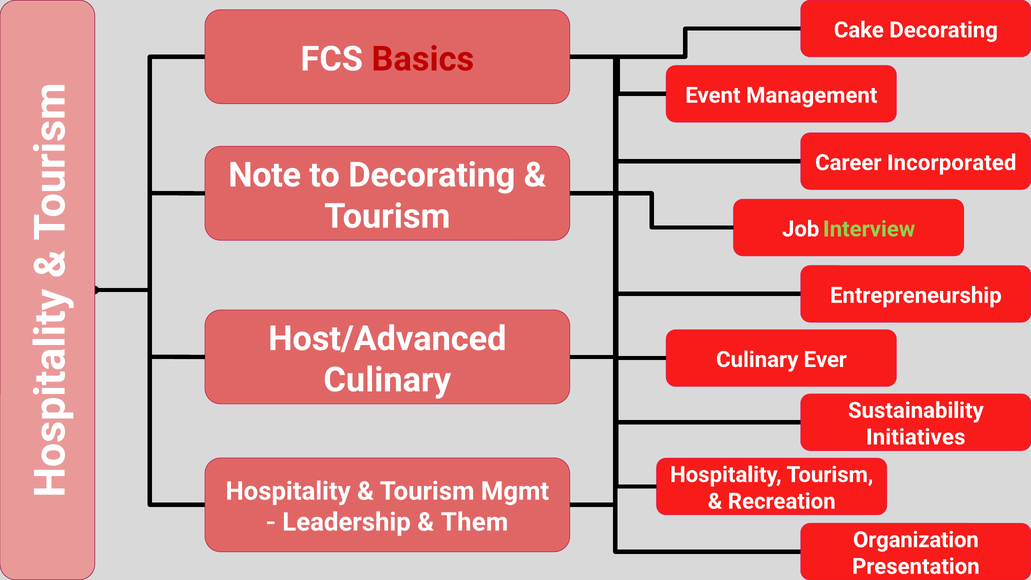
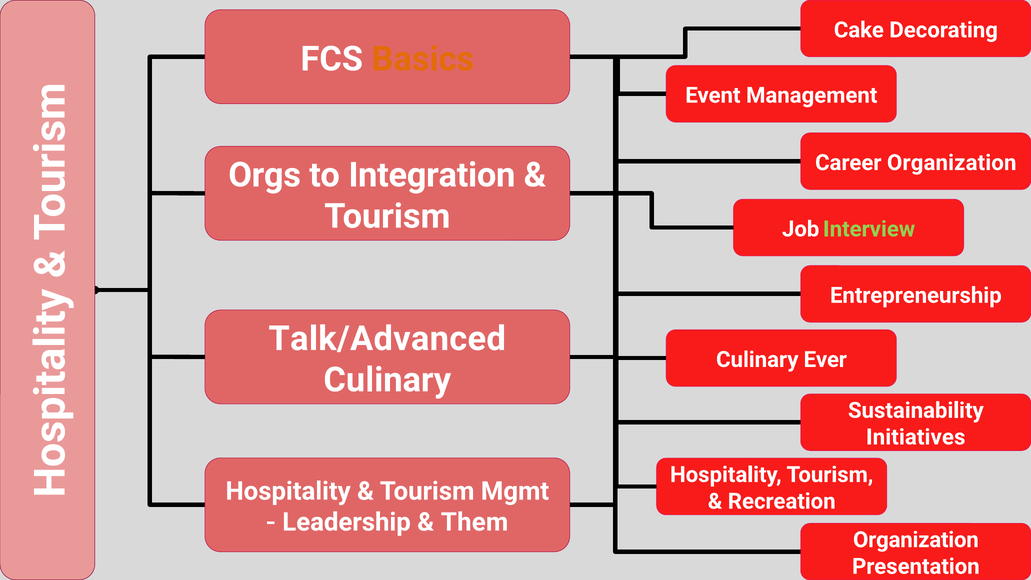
Basics colour: red -> orange (423, 59)
Career Incorporated: Incorporated -> Organization (952, 163)
Note: Note -> Orgs (265, 175)
to Decorating: Decorating -> Integration (432, 175)
Host/Advanced: Host/Advanced -> Talk/Advanced (387, 339)
